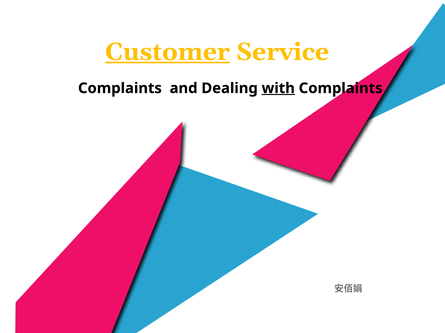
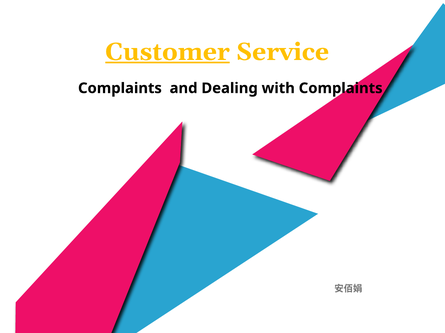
with underline: present -> none (278, 88)
